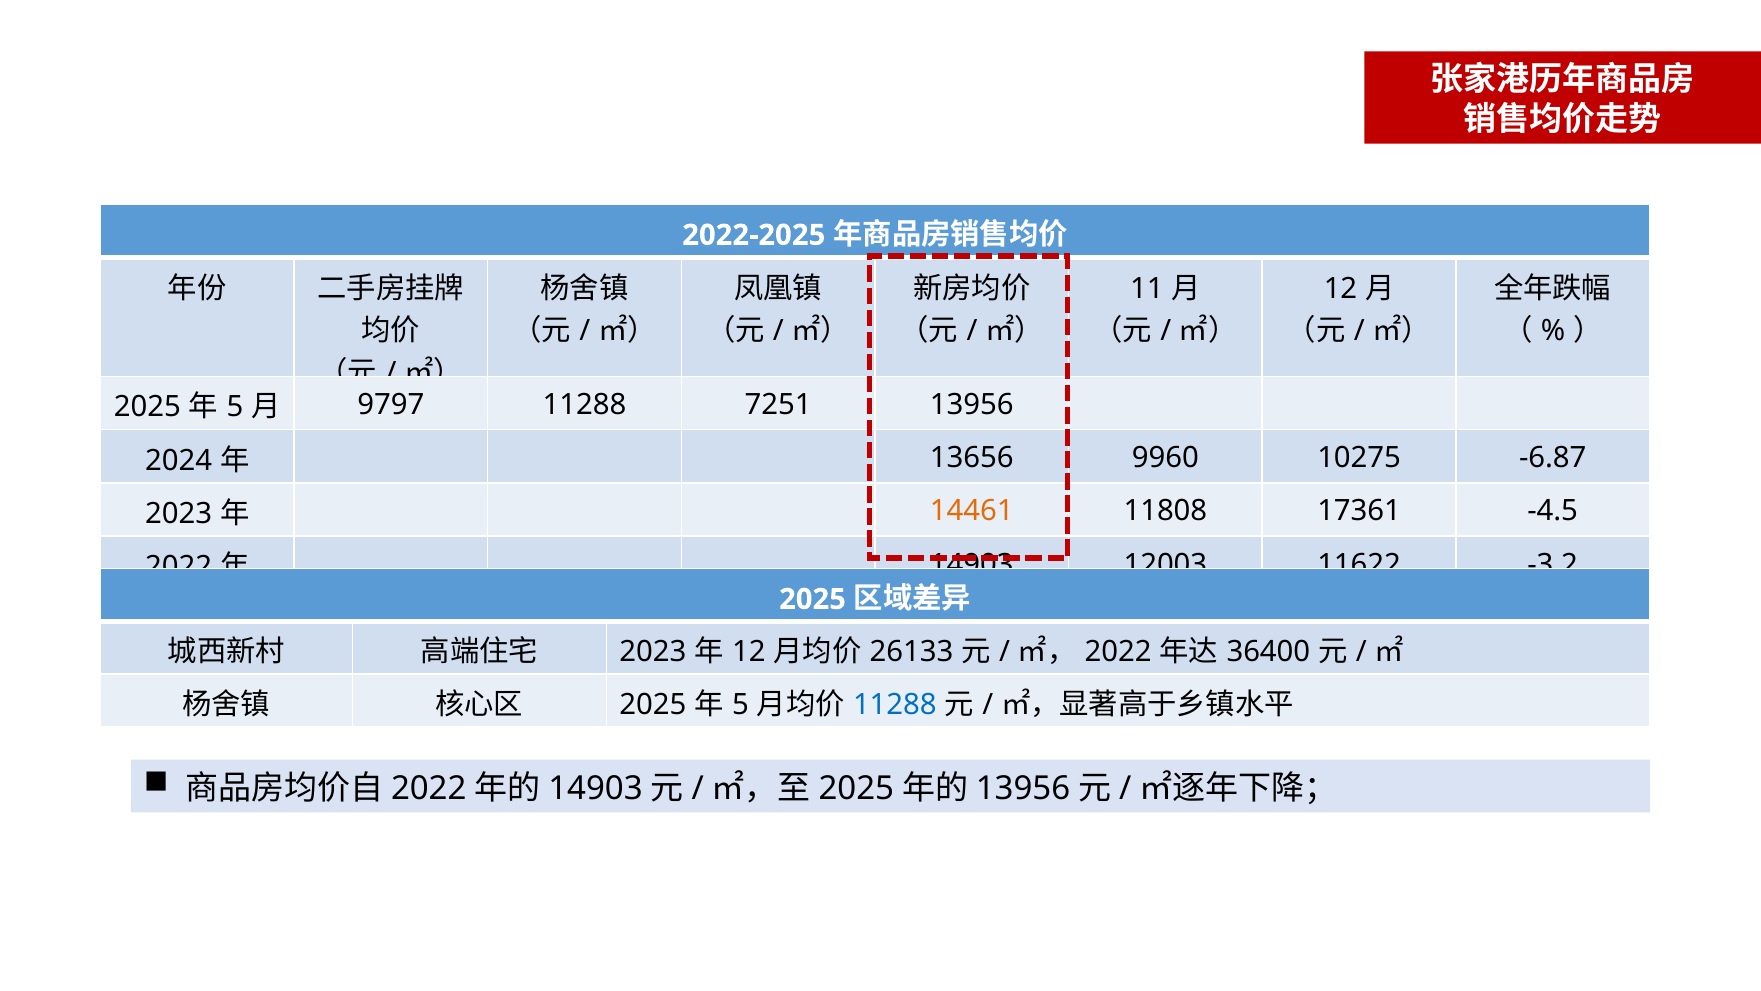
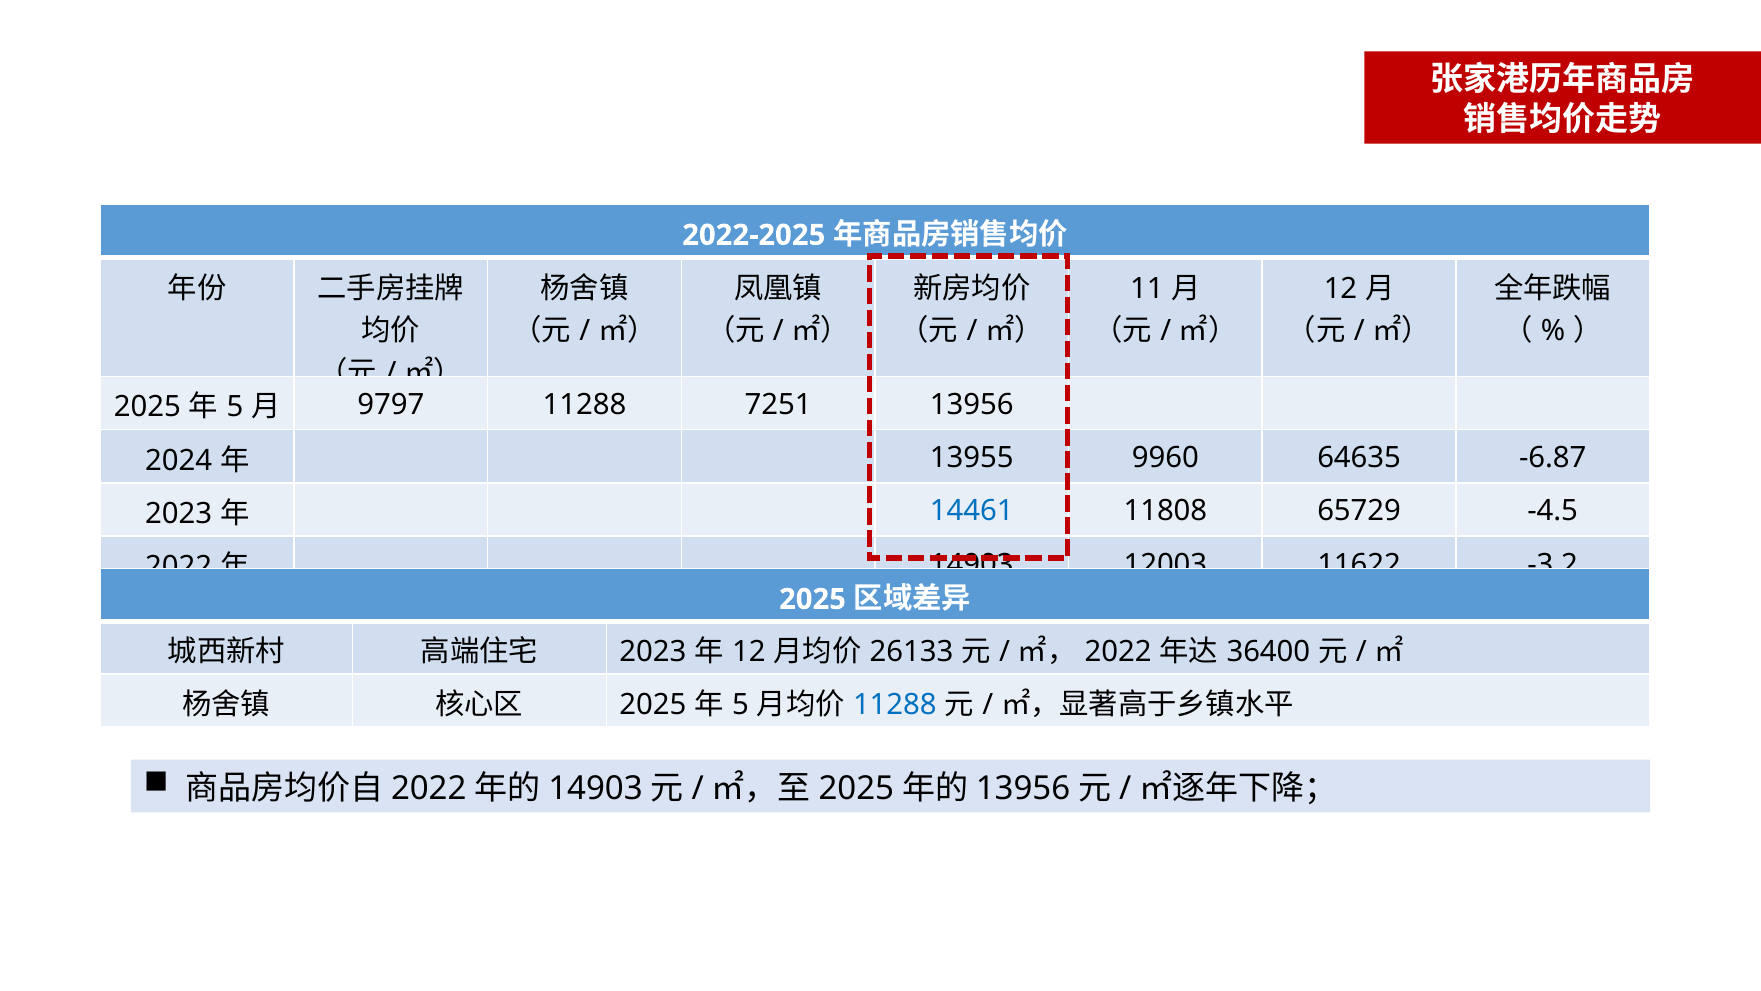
13656: 13656 -> 13955 (972, 458)
10275: 10275 -> 64635 (1359, 458)
14461 colour: orange -> blue (972, 511)
17361: 17361 -> 65729 (1359, 511)
